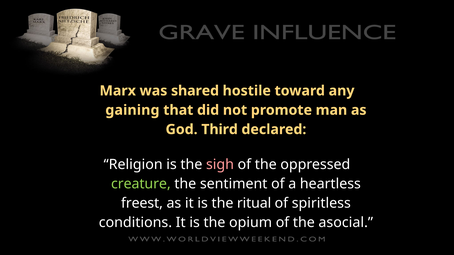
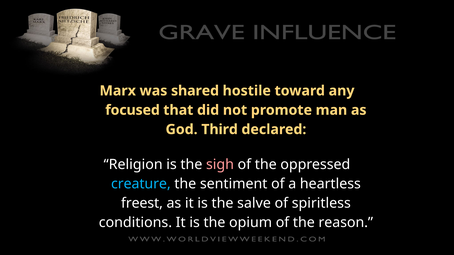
gaining: gaining -> focused (133, 110)
creature colour: light green -> light blue (141, 184)
ritual: ritual -> salve (254, 204)
asocial: asocial -> reason (346, 223)
